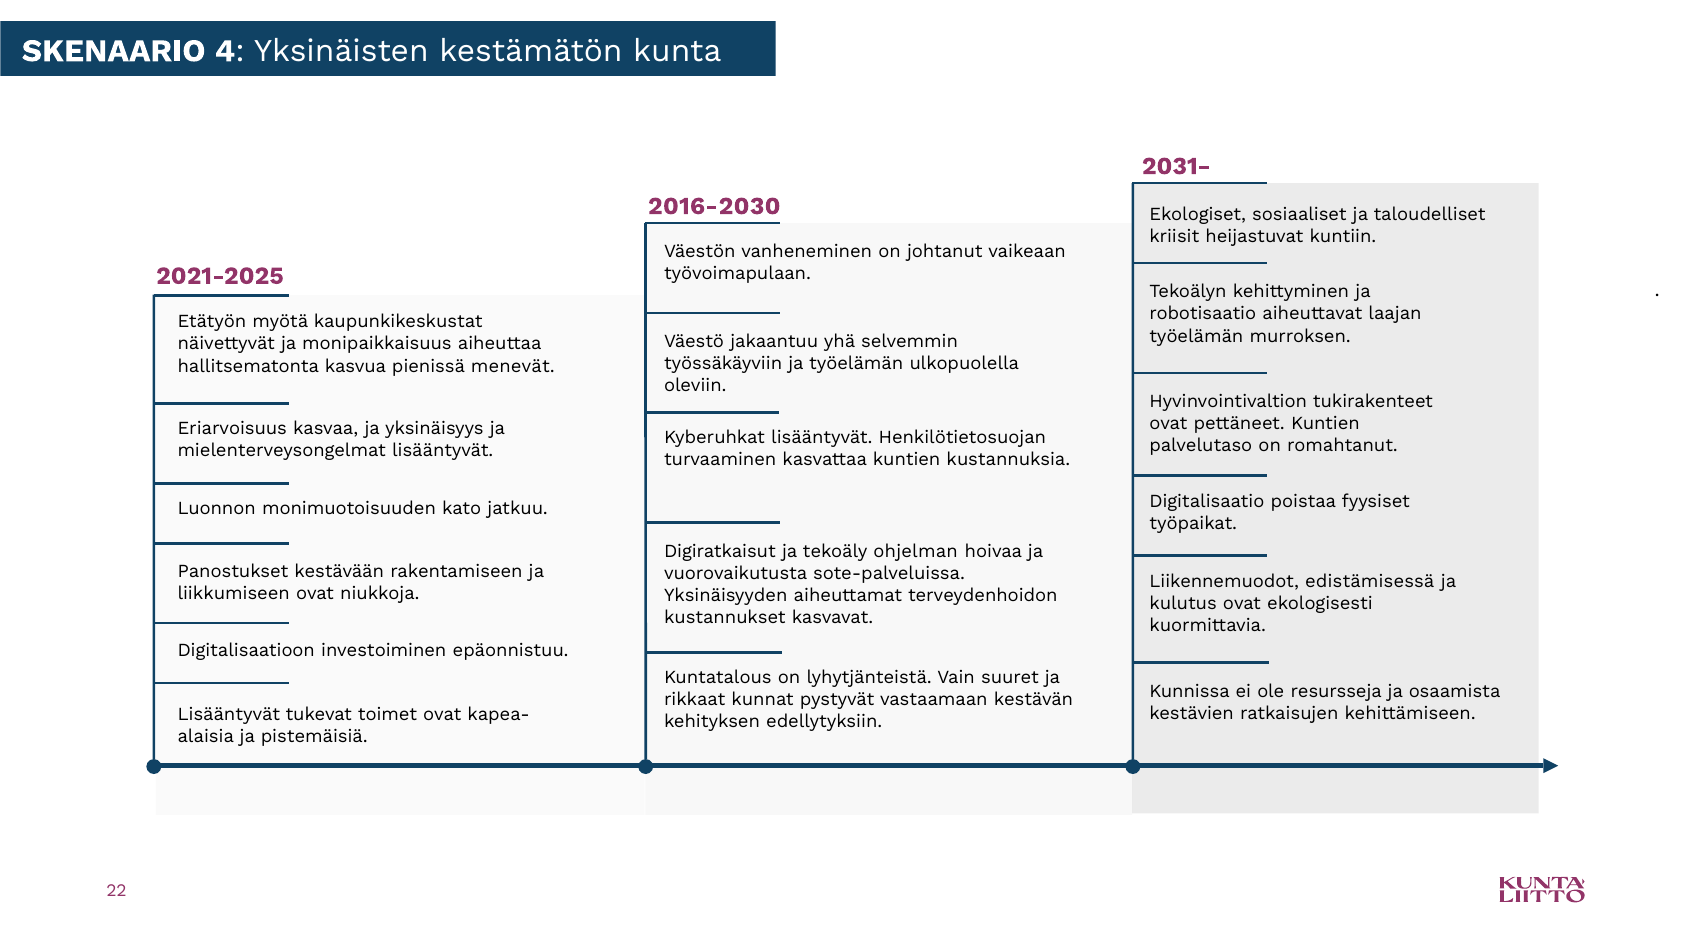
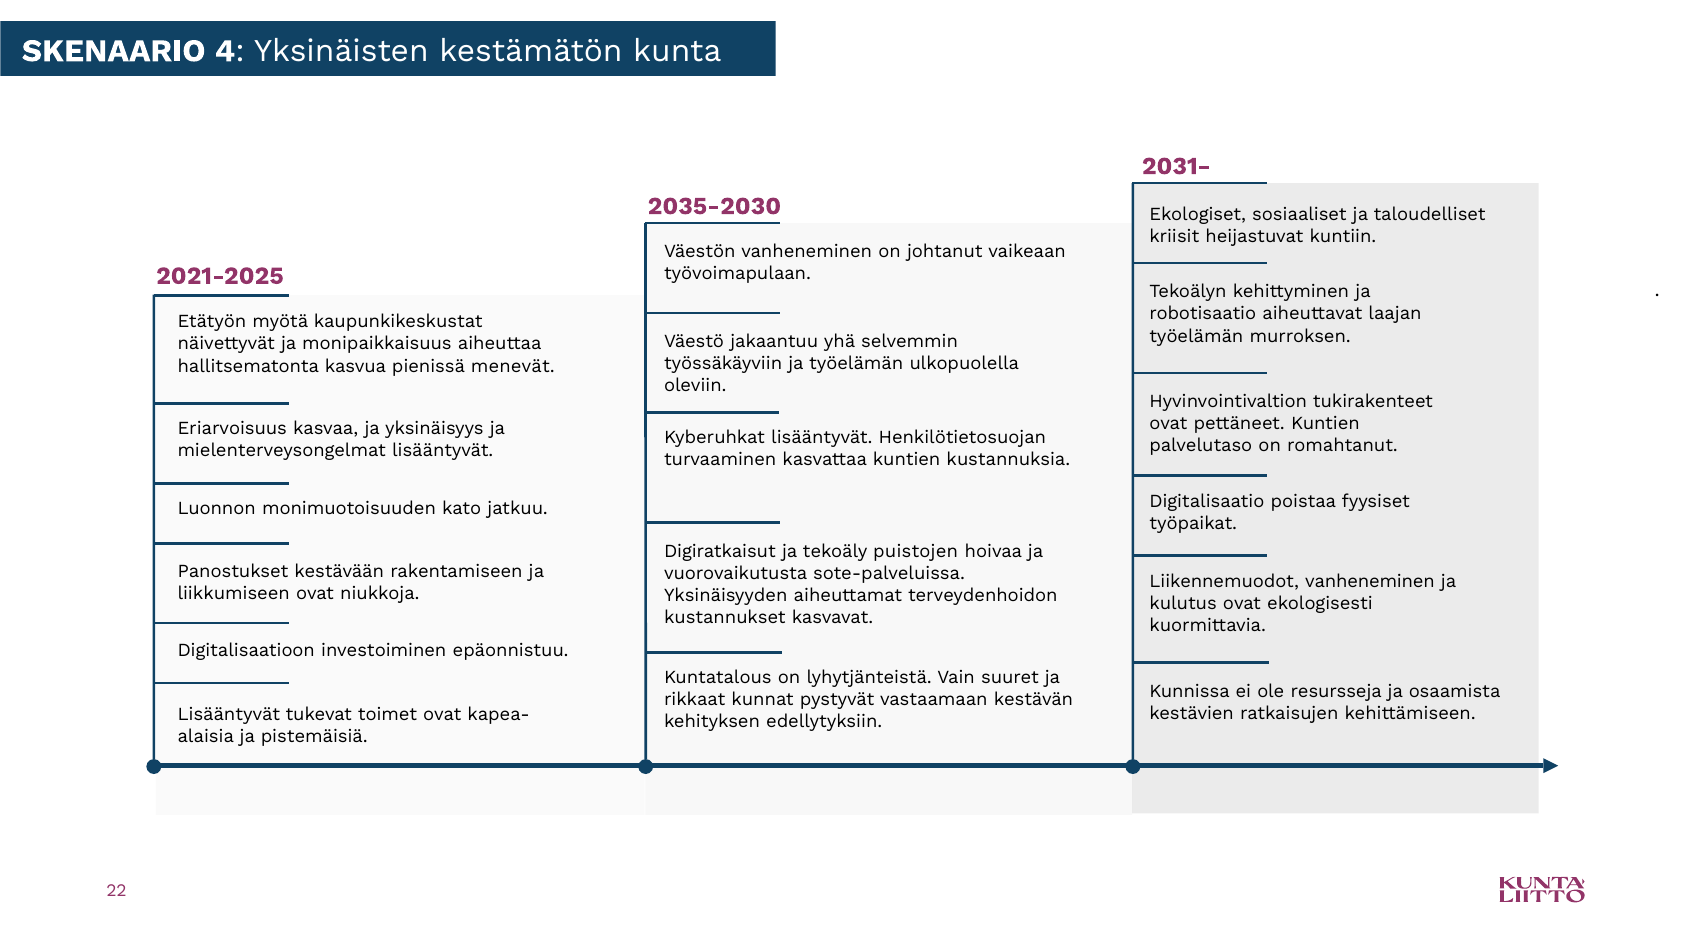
2016-2030: 2016-2030 -> 2035-2030 (714, 206)
ohjelman: ohjelman -> puistojen (916, 551)
Liikennemuodot edistämisessä: edistämisessä -> vanheneminen (1370, 581)
